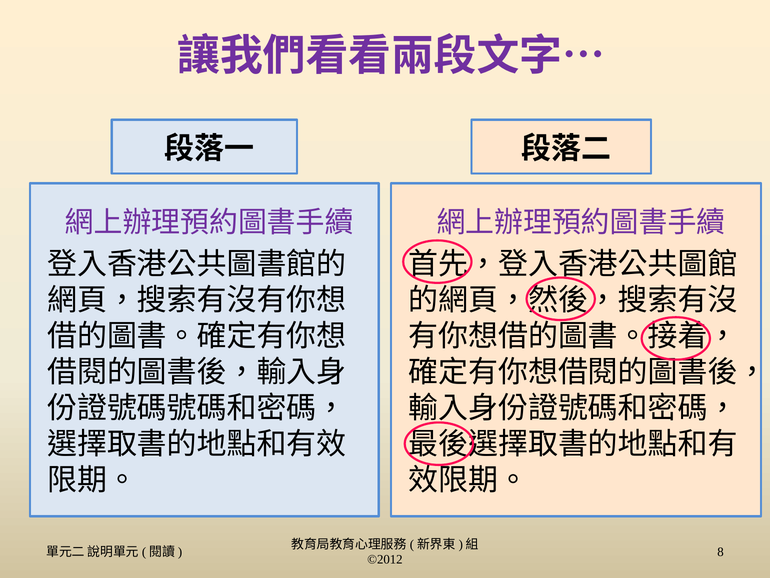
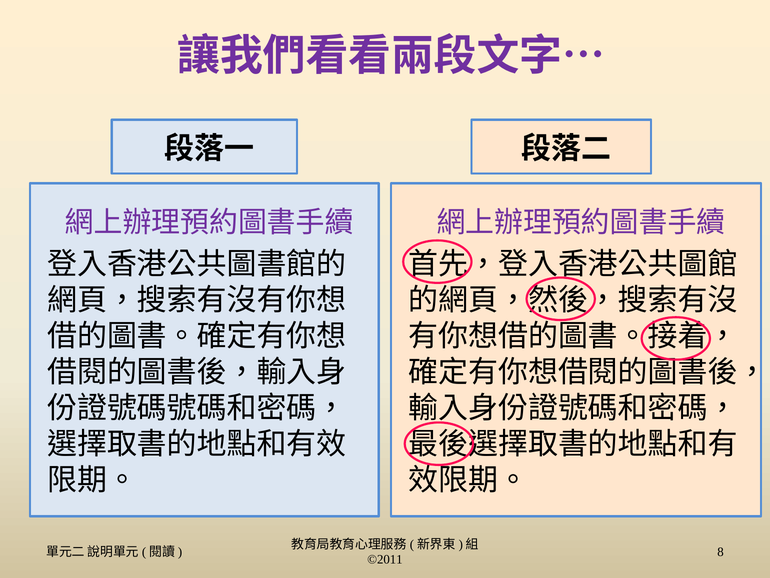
©2012: ©2012 -> ©2011 (385, 559)
